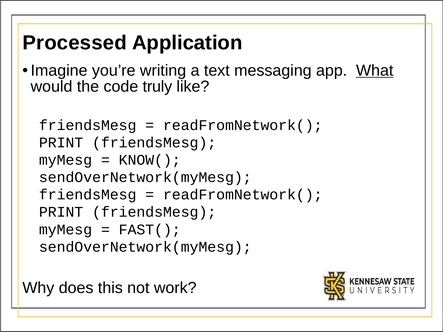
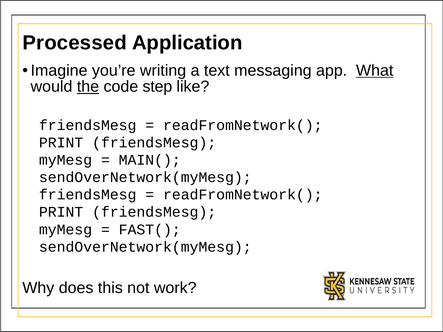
the underline: none -> present (88, 87)
truly: truly -> step (157, 87)
KNOW(: KNOW( -> MAIN( (150, 160)
